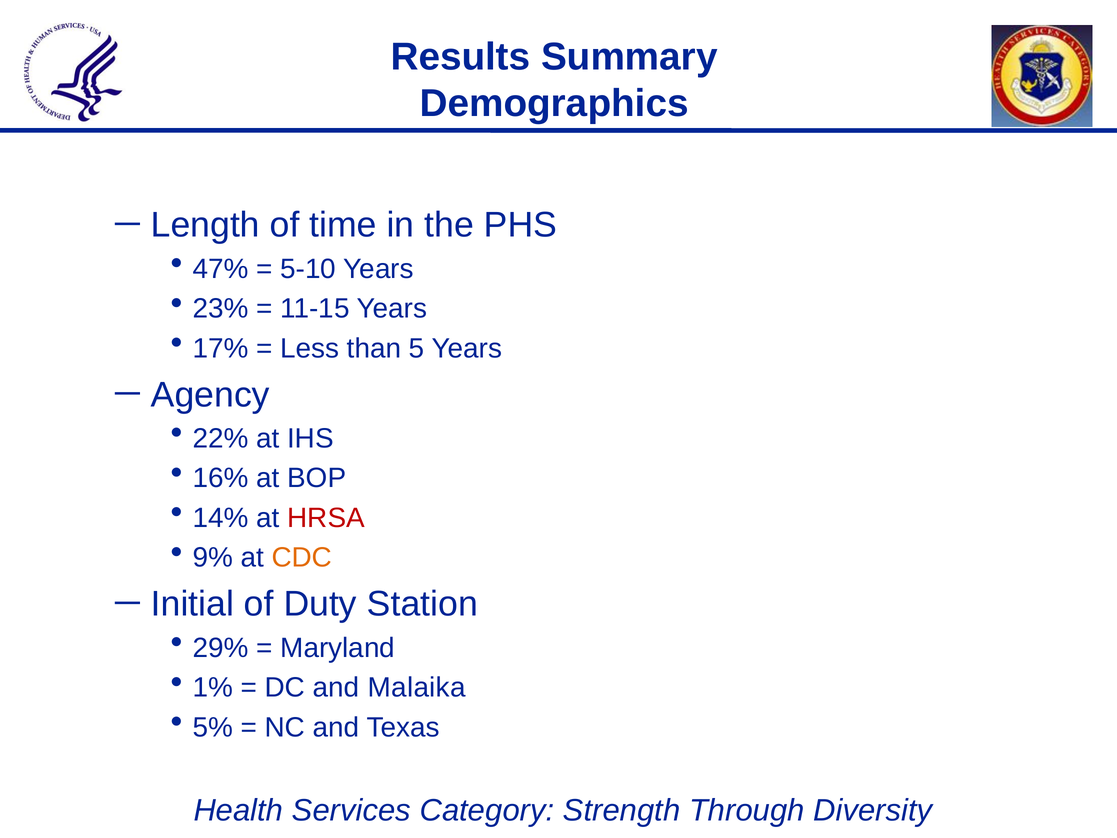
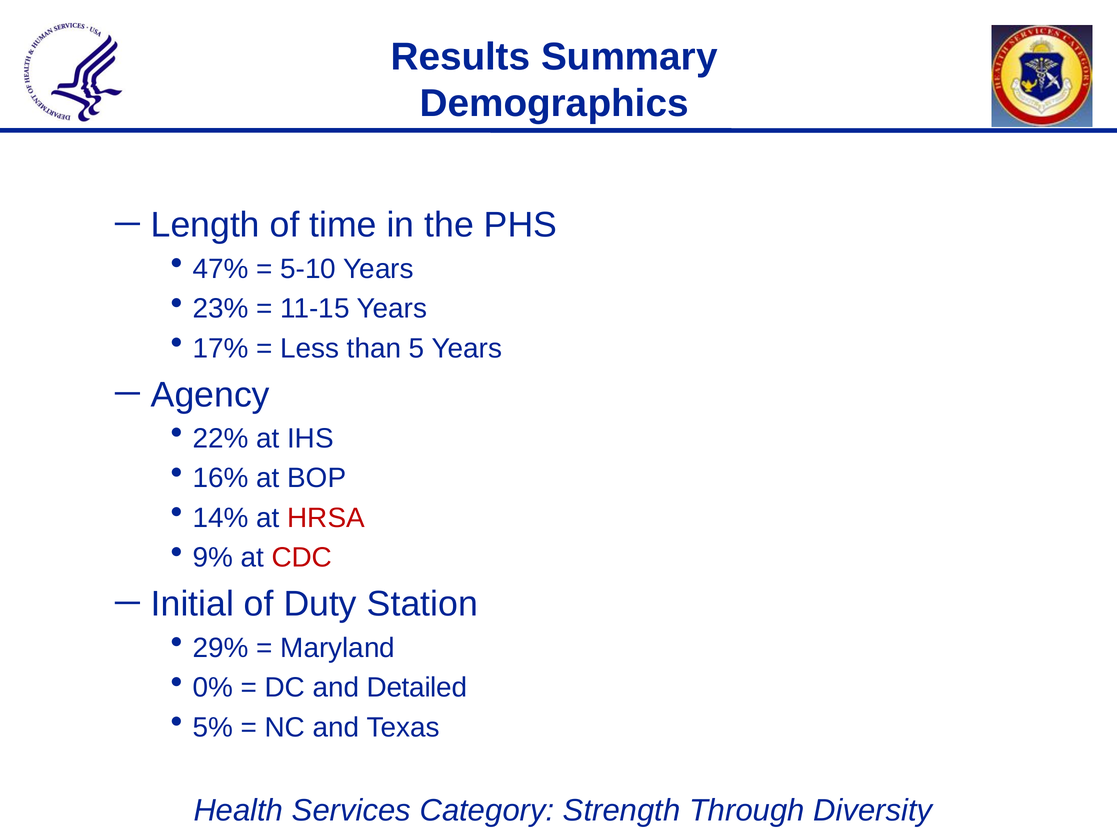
CDC colour: orange -> red (302, 558)
1%: 1% -> 0% (213, 688)
Malaika: Malaika -> Detailed (417, 688)
